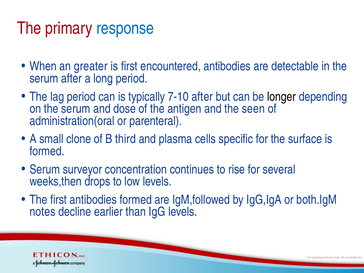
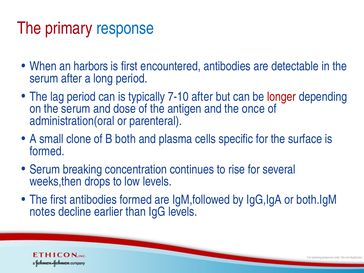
greater: greater -> harbors (91, 66)
longer colour: black -> red (281, 97)
seen: seen -> once (253, 109)
third: third -> both (125, 139)
surveyor: surveyor -> breaking (82, 169)
